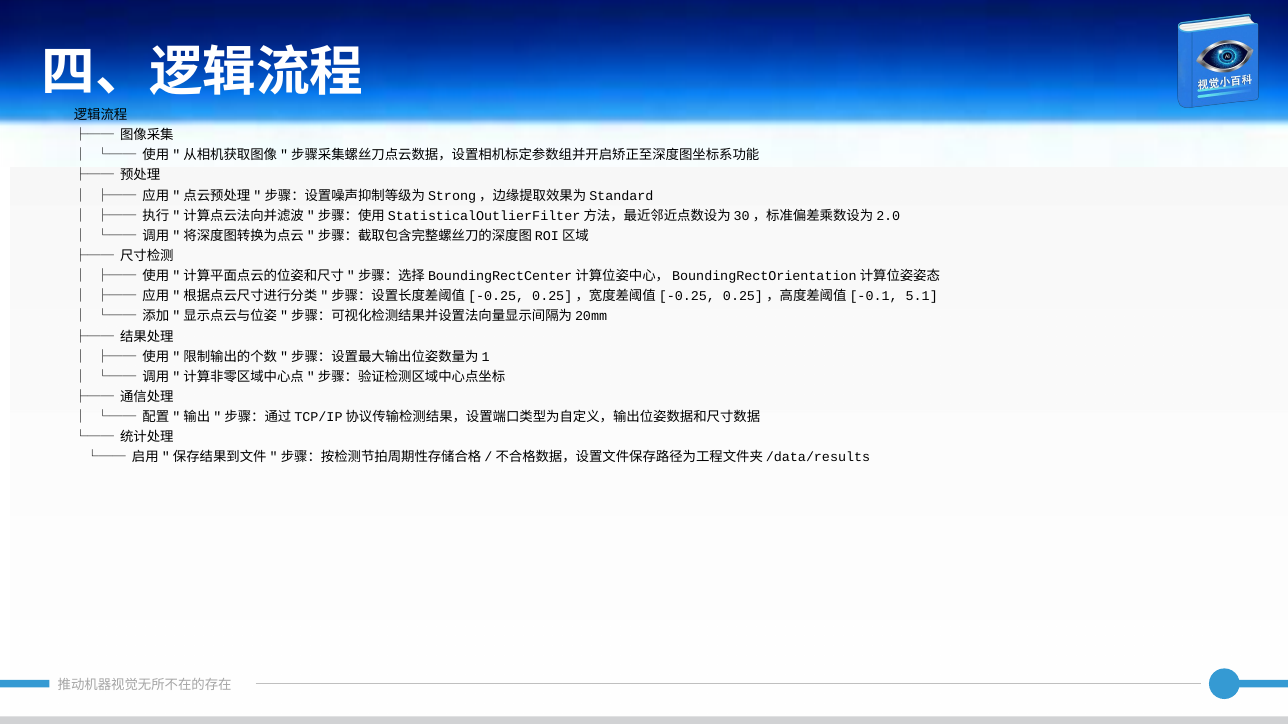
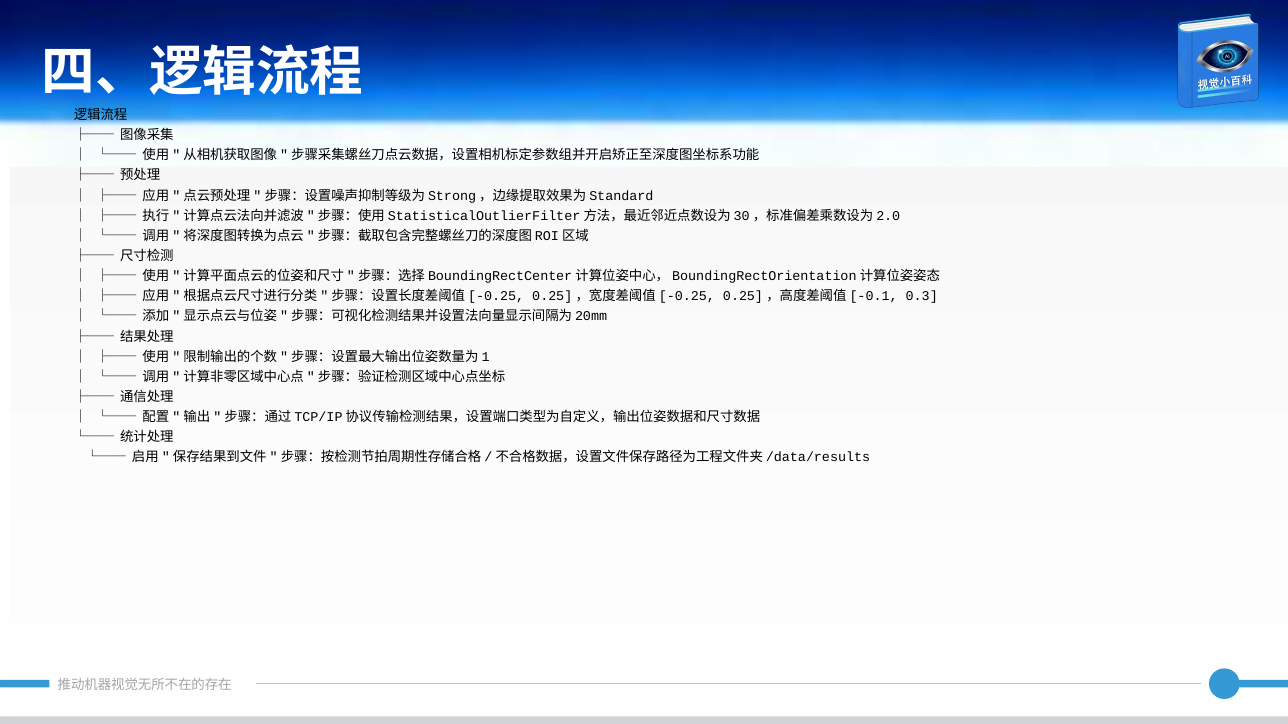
5.1: 5.1 -> 0.3 (922, 297)
